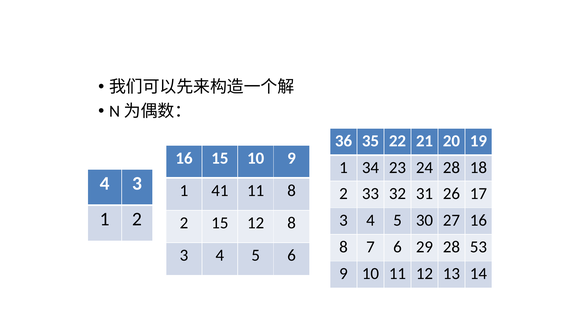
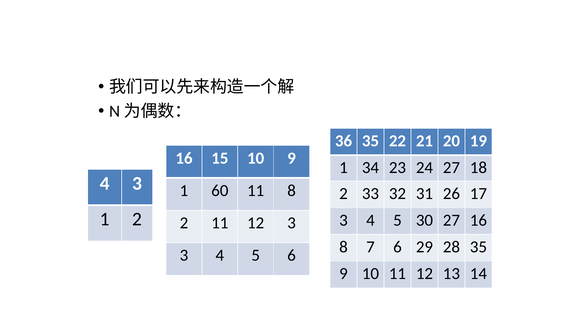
24 28: 28 -> 27 (451, 168)
41: 41 -> 60 (220, 191)
2 15: 15 -> 11 (220, 223)
12 8: 8 -> 3 (292, 223)
28 53: 53 -> 35 (478, 247)
